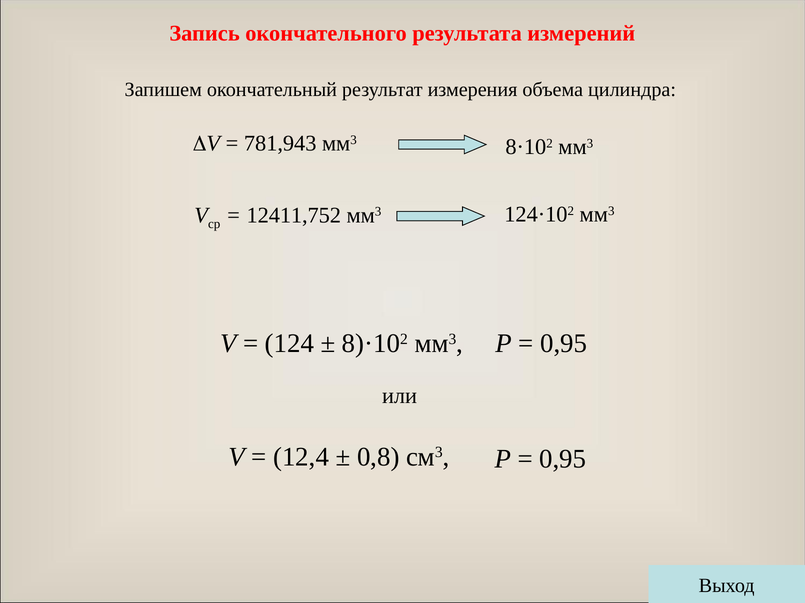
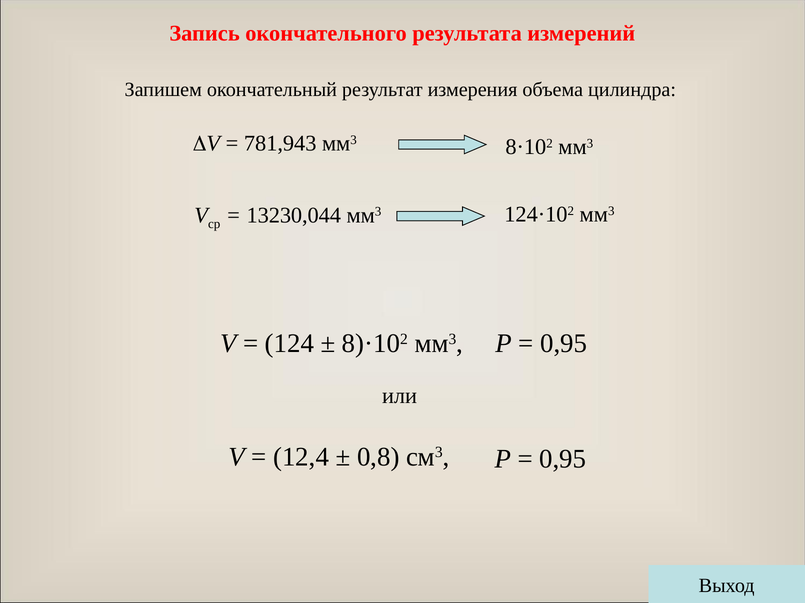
12411,752: 12411,752 -> 13230,044 (294, 216)
